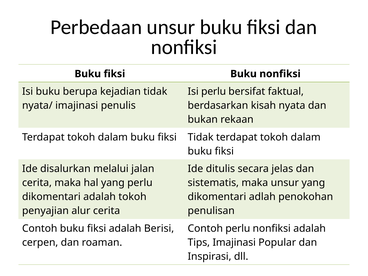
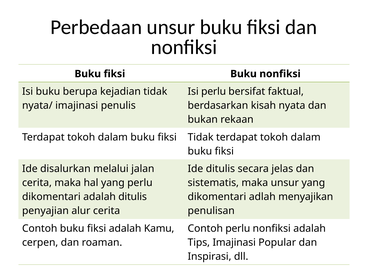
adalah tokoh: tokoh -> ditulis (133, 197)
penokohan: penokohan -> menyajikan (306, 197)
Berisi: Berisi -> Kamu (159, 228)
